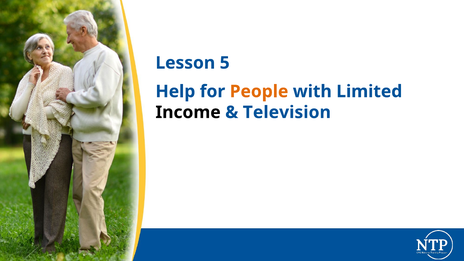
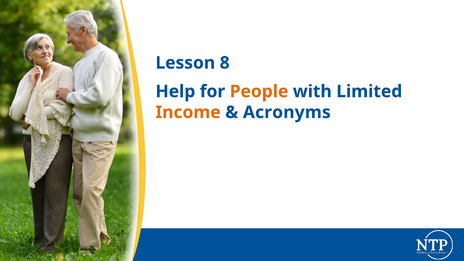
5: 5 -> 8 (225, 63)
Income colour: black -> orange (188, 112)
Television: Television -> Acronyms (287, 112)
